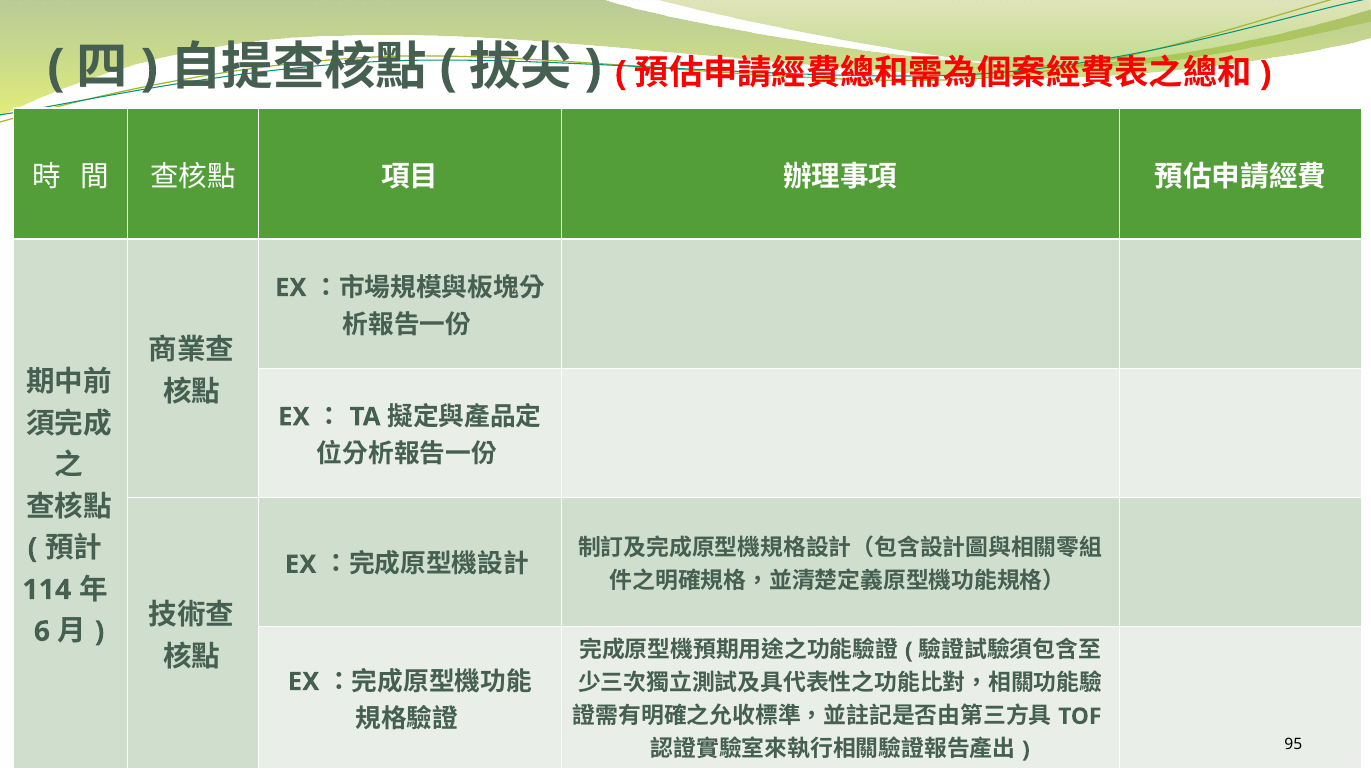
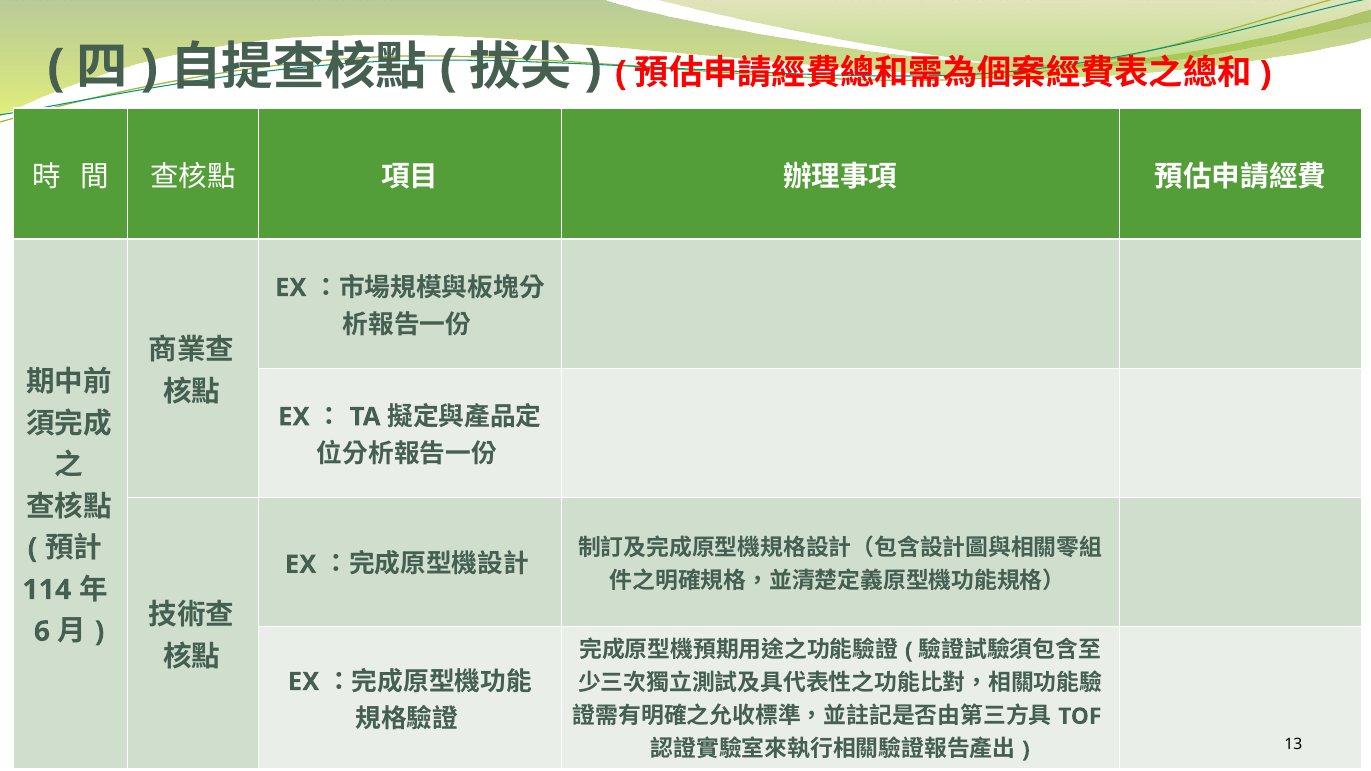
95: 95 -> 13 (1293, 745)
